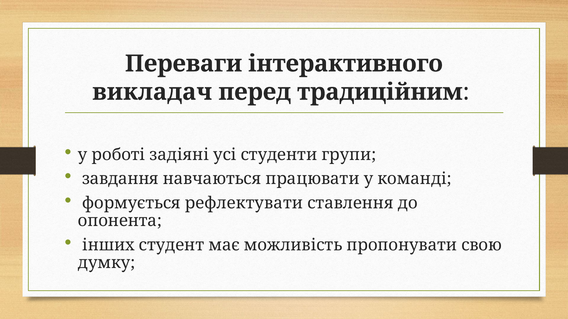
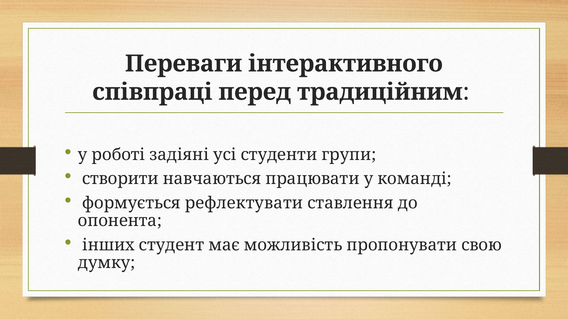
викладач: викладач -> співпраці (152, 92)
завдання: завдання -> створити (120, 179)
